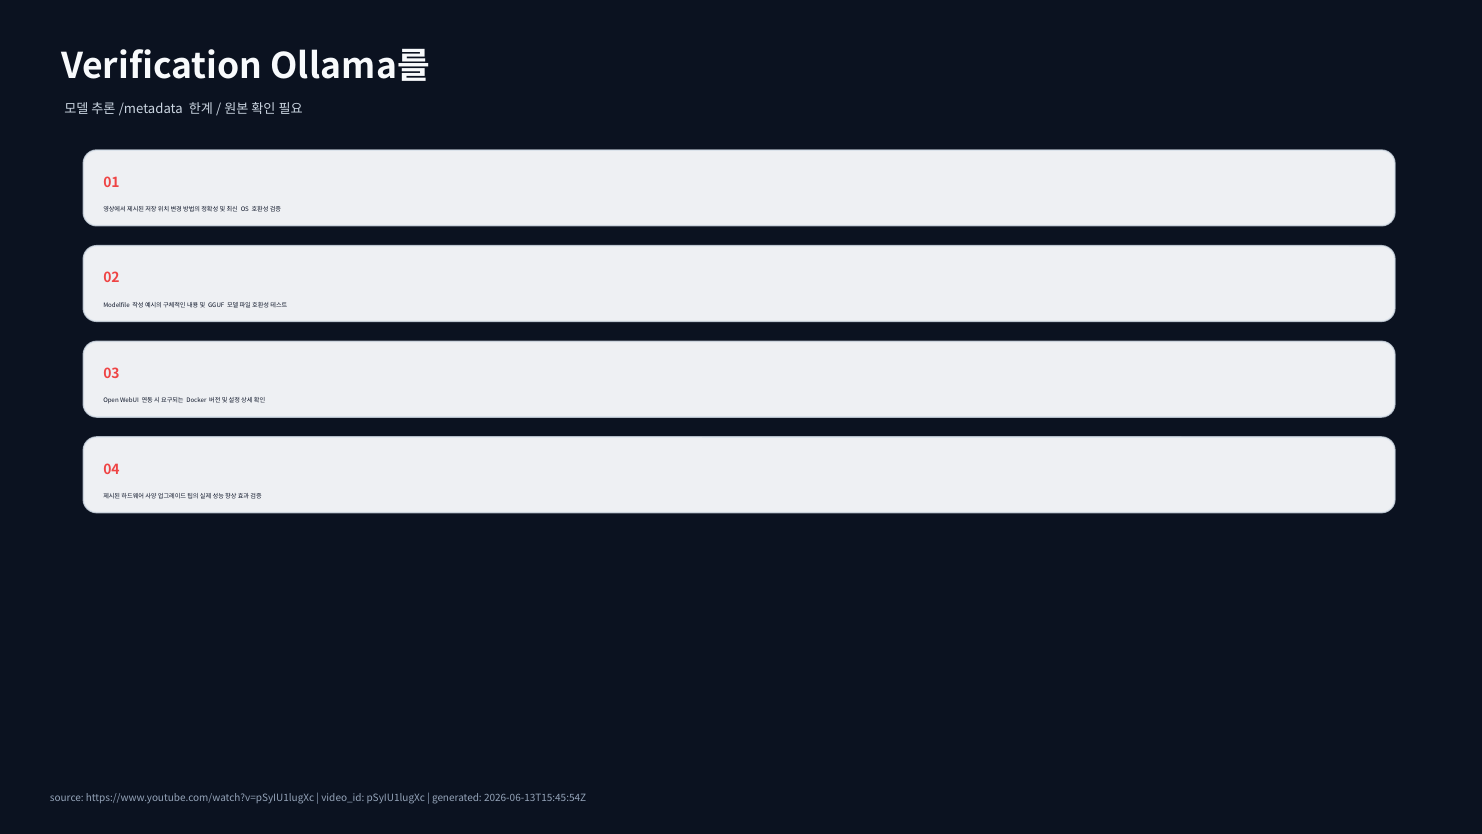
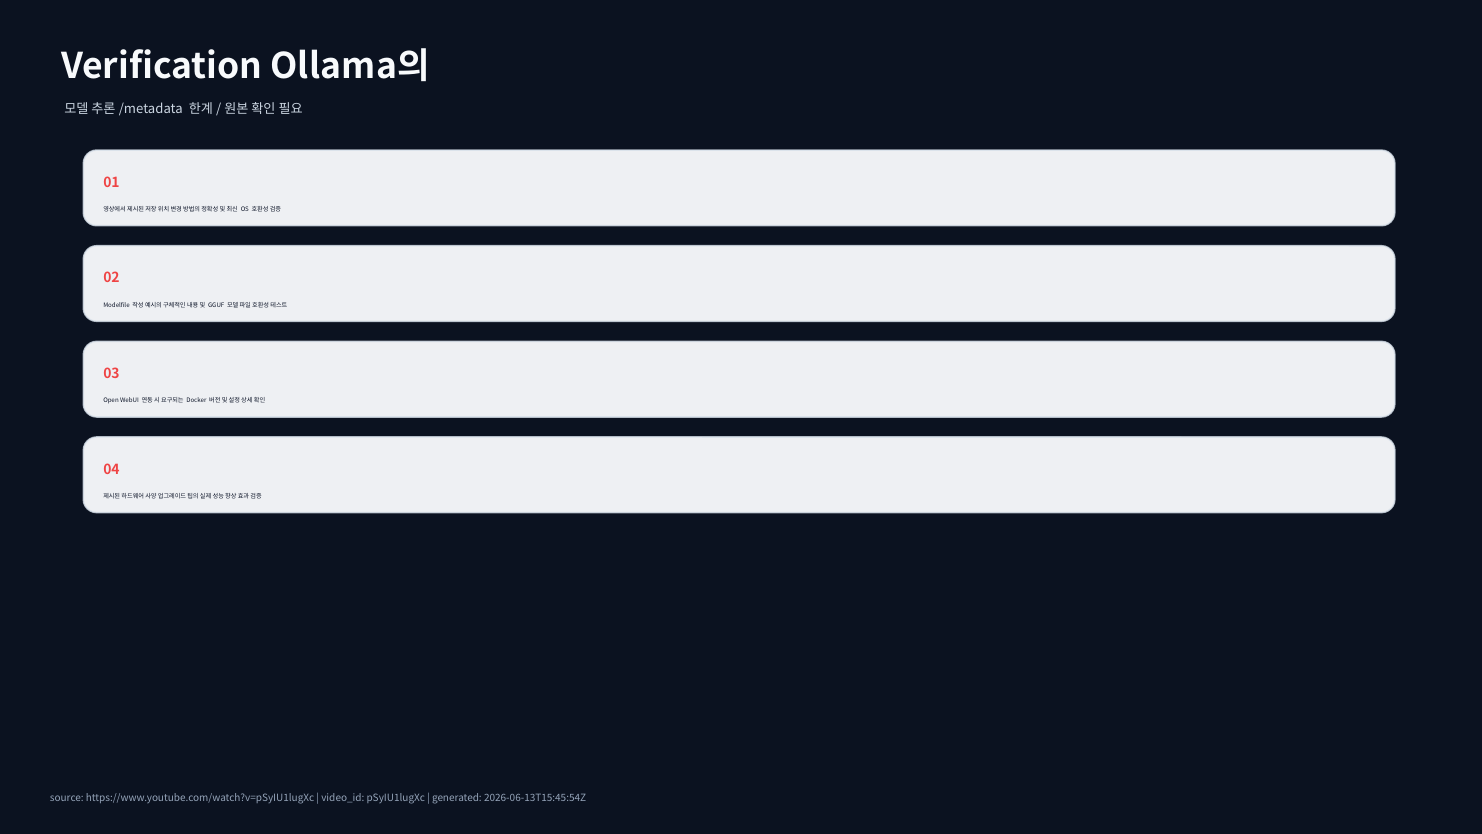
Ollama를: Ollama를 -> Ollama의 (350, 66)
